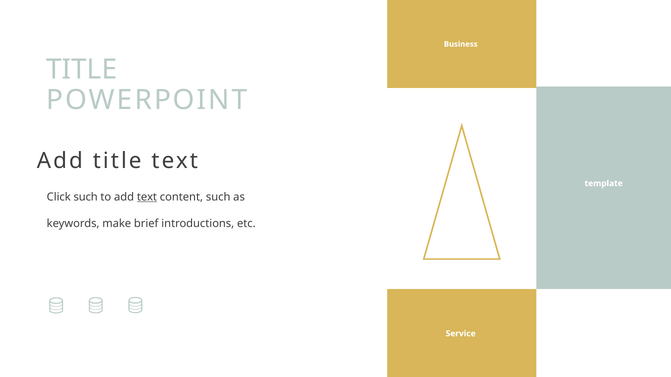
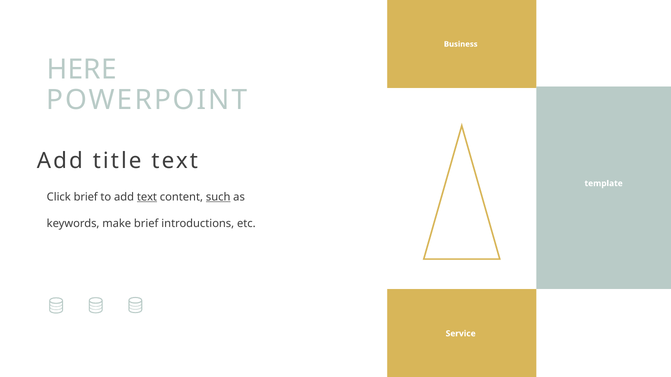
TITLE: TITLE -> HERE (82, 70)
Click such: such -> brief (86, 197)
such underline: none -> present (218, 197)
